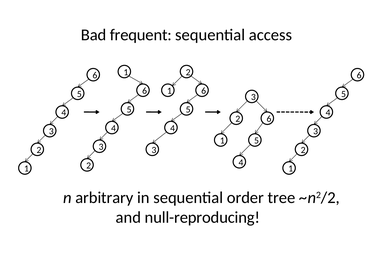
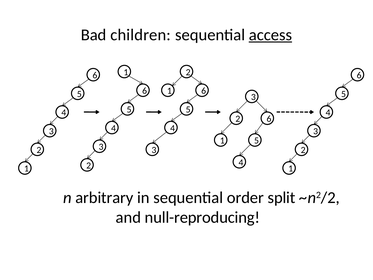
frequent: frequent -> children (141, 35)
access underline: none -> present (270, 35)
tree: tree -> split (282, 197)
